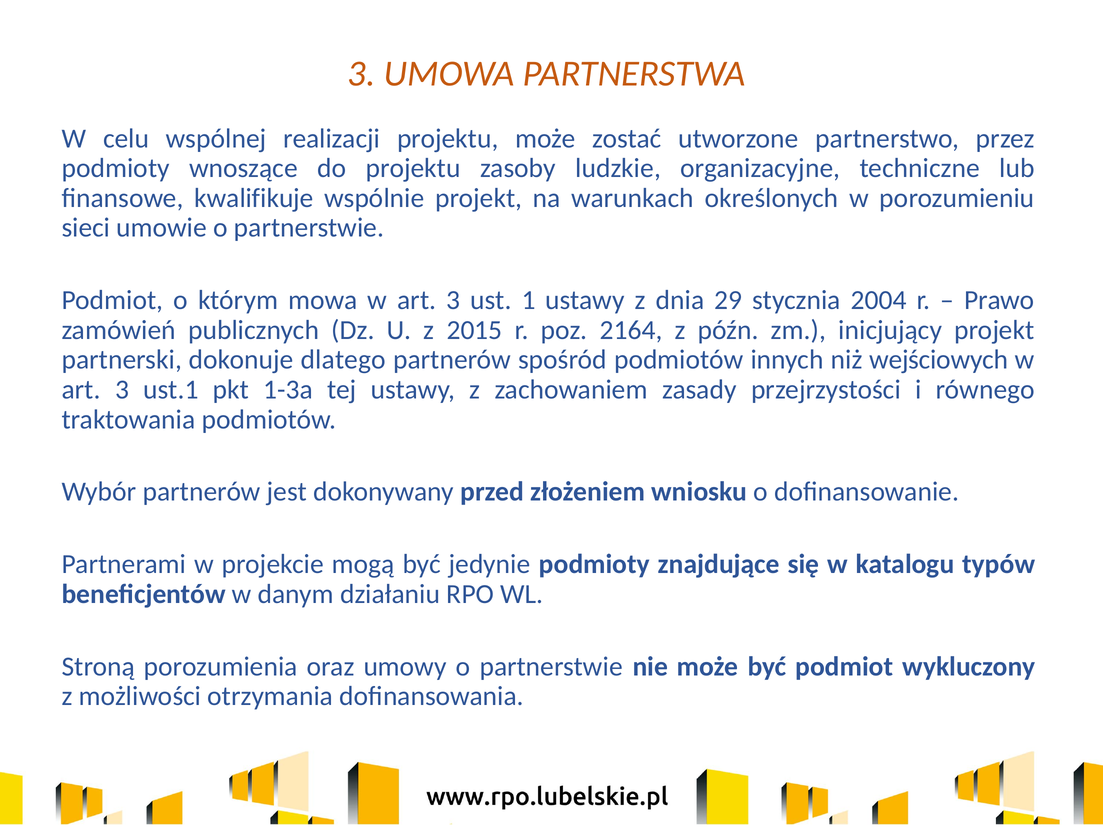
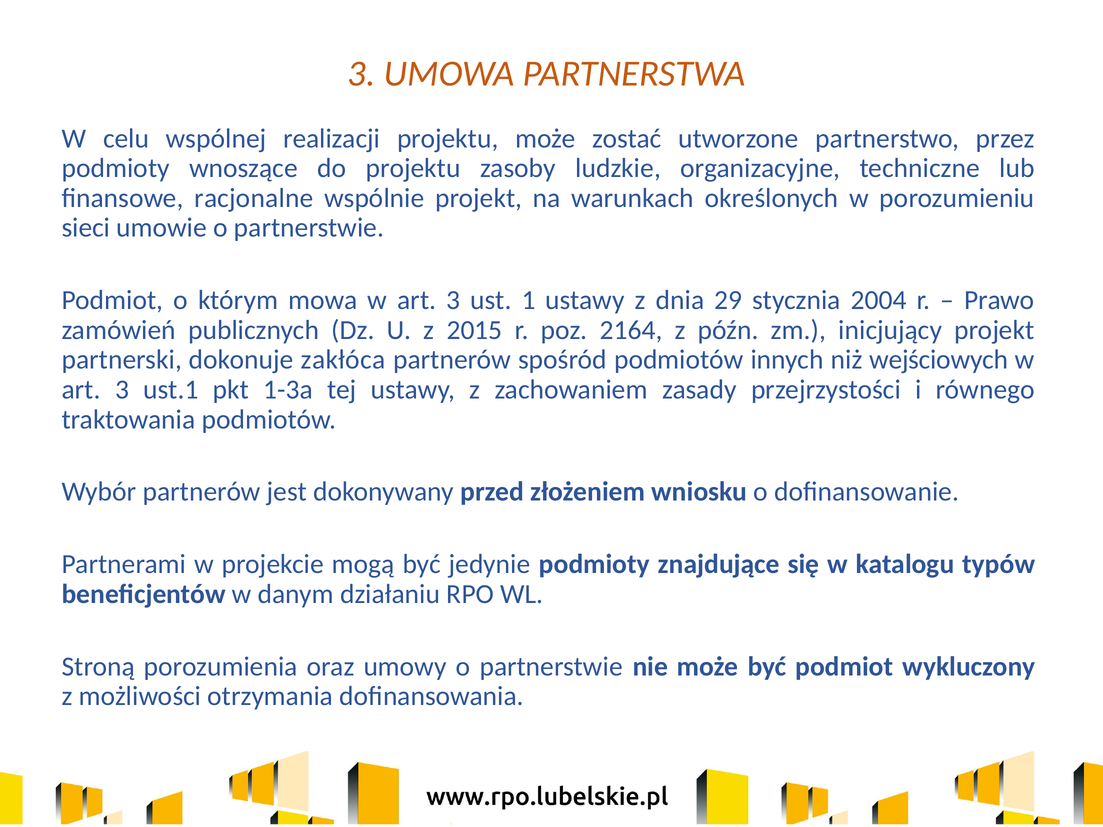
kwalifikuje: kwalifikuje -> racjonalne (254, 198)
dlatego: dlatego -> zakłóca (343, 360)
